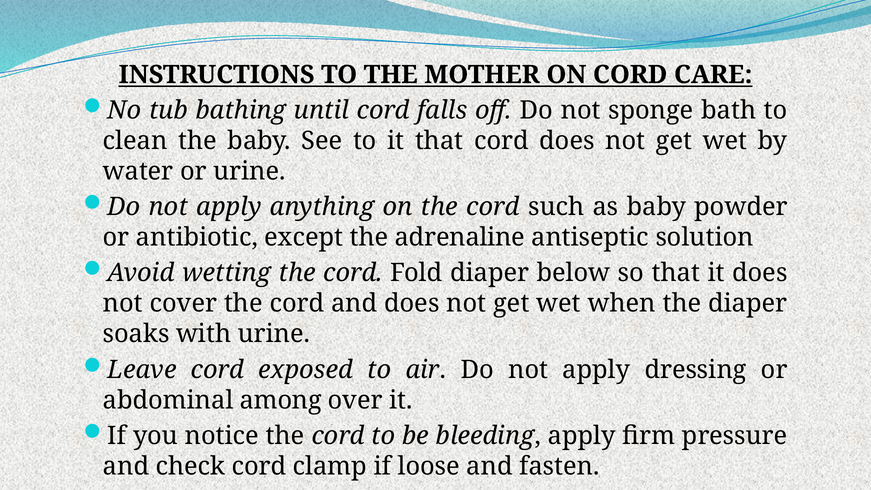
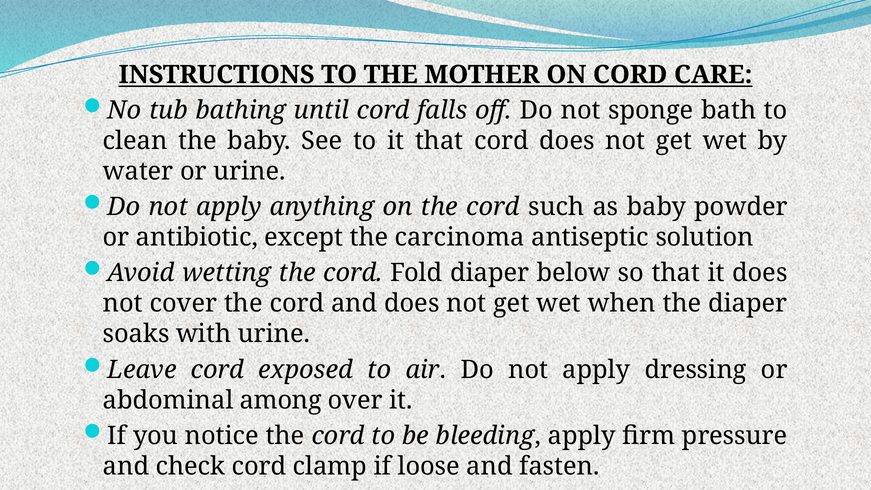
adrenaline: adrenaline -> carcinoma (460, 237)
